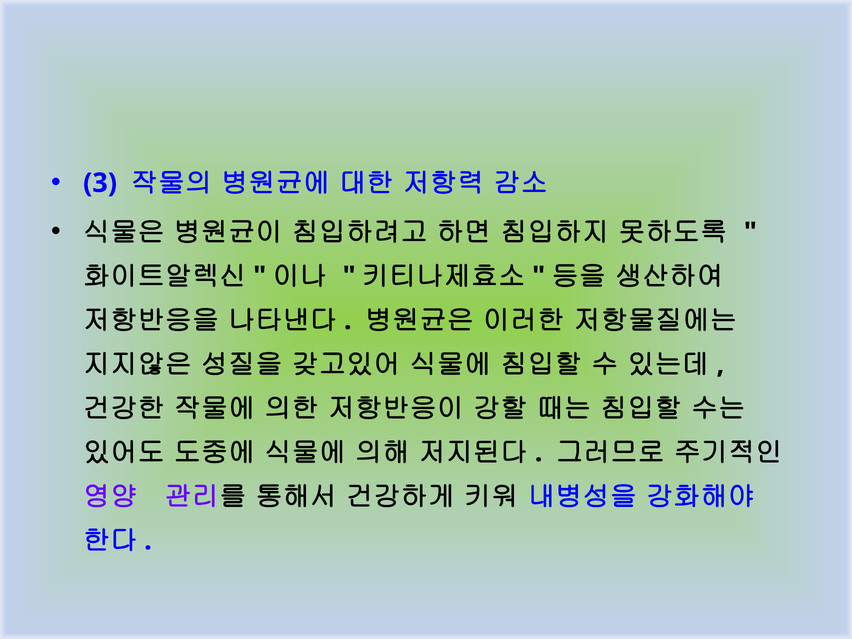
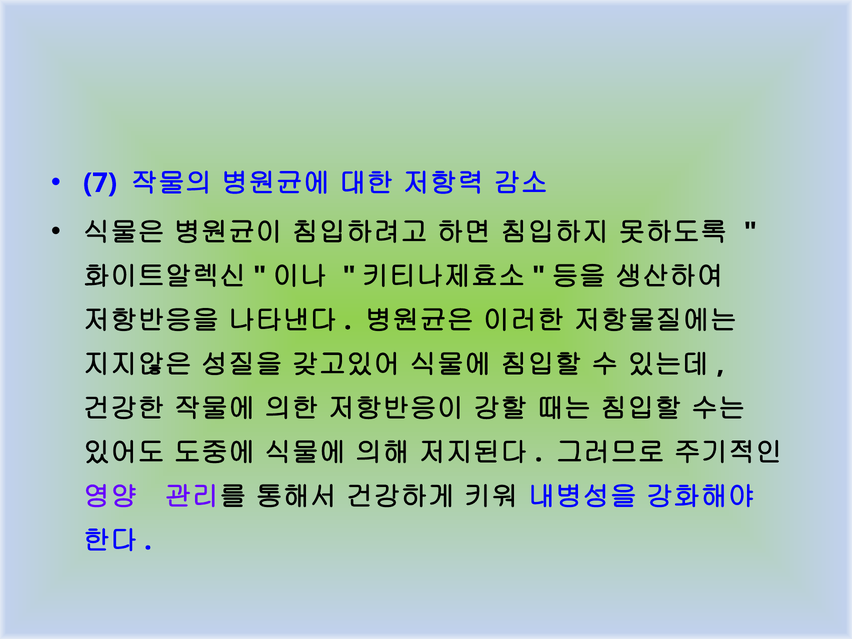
3: 3 -> 7 (100, 183)
